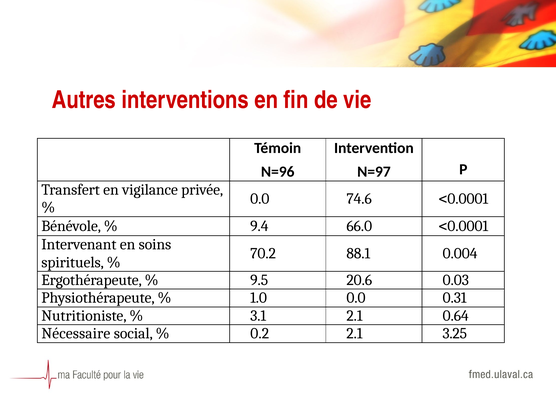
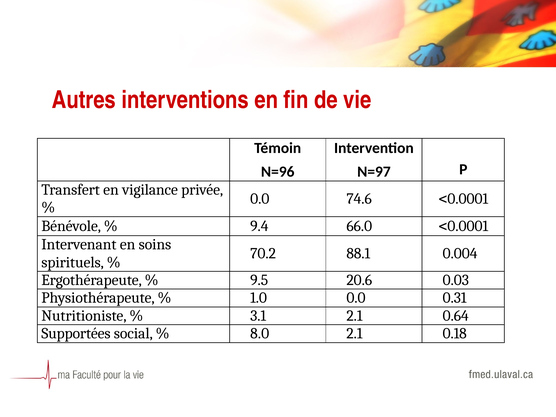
Nécessaire: Nécessaire -> Supportées (76, 334)
0.2: 0.2 -> 8.0 (260, 334)
3.25: 3.25 -> 0.18 (455, 334)
